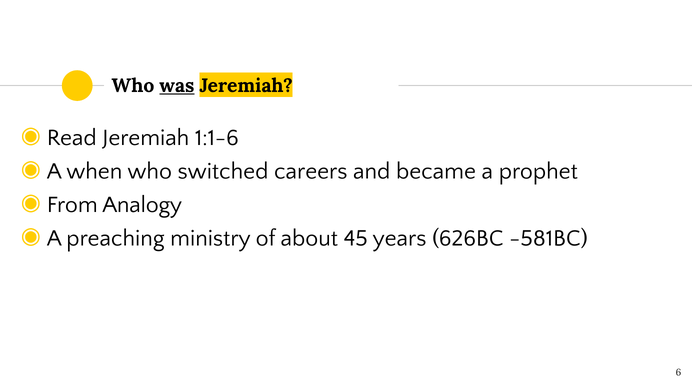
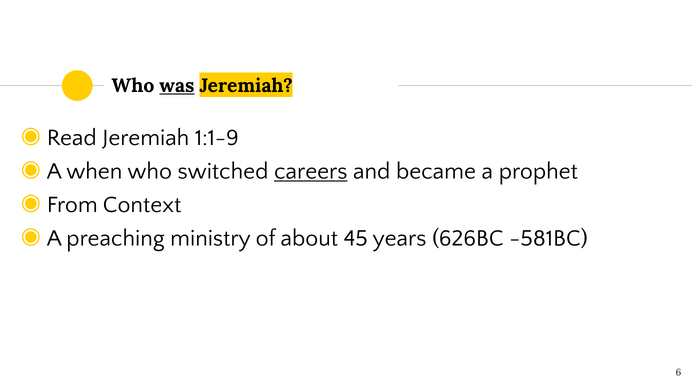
1:1-6: 1:1-6 -> 1:1-9 (217, 138)
careers underline: none -> present (311, 171)
Analogy: Analogy -> Context (142, 205)
